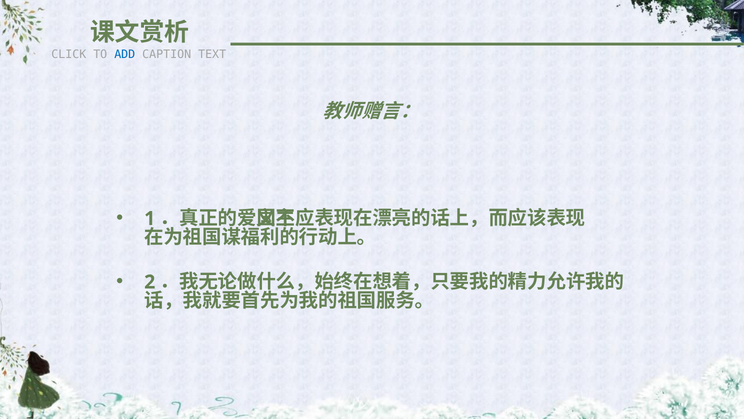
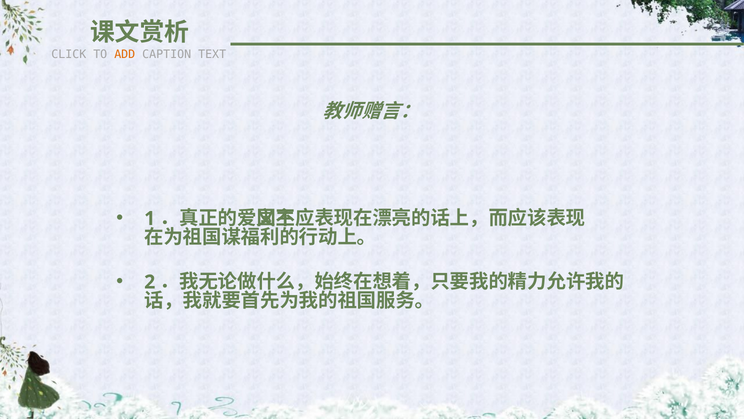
ADD colour: blue -> orange (125, 55)
